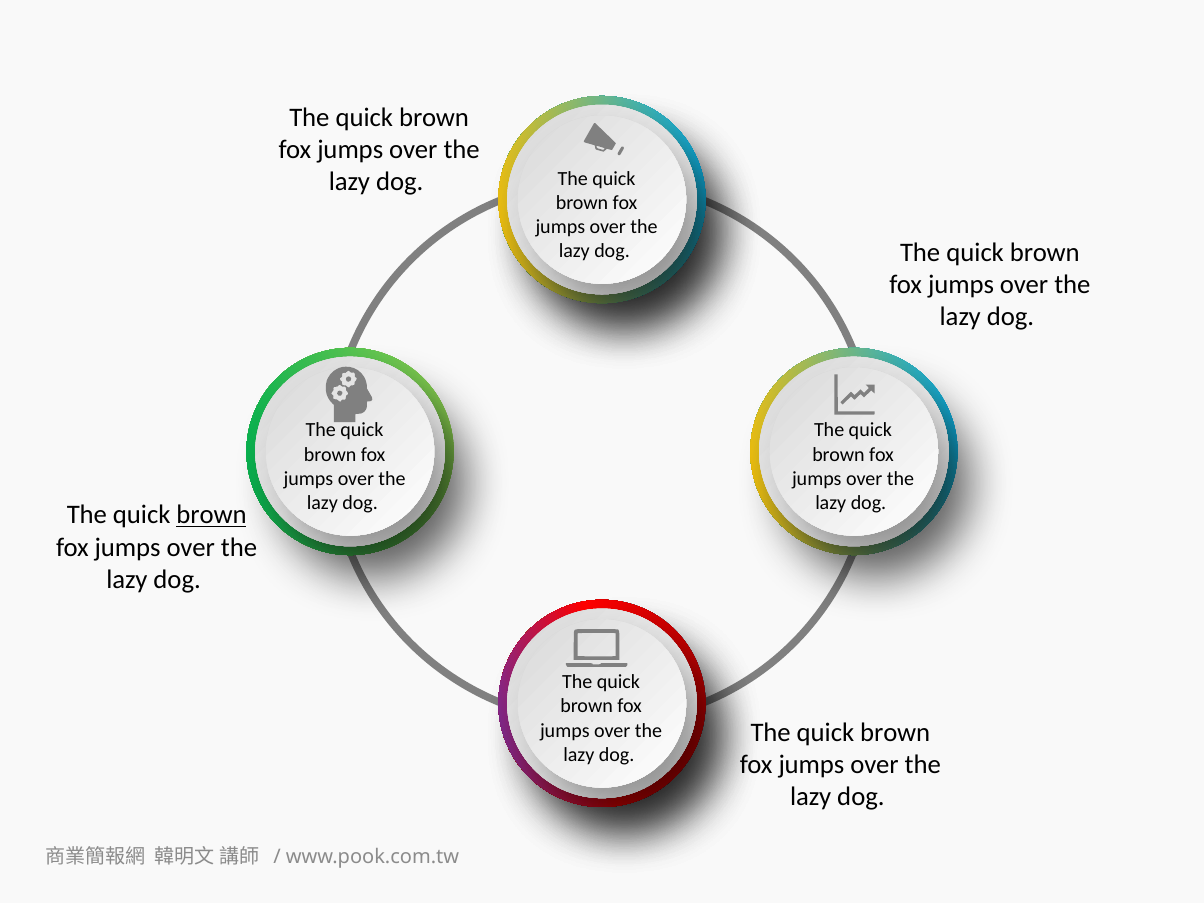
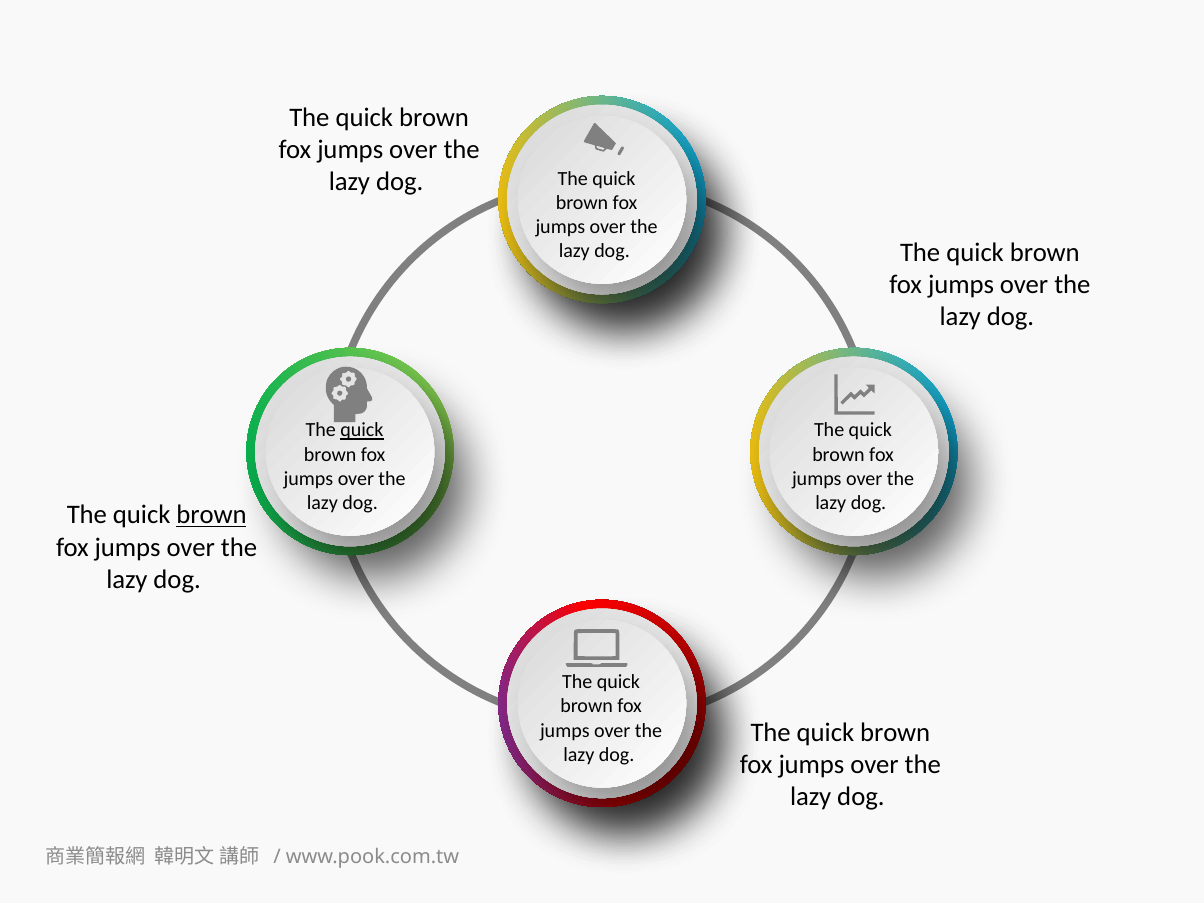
quick underline: none -> present (362, 430)
